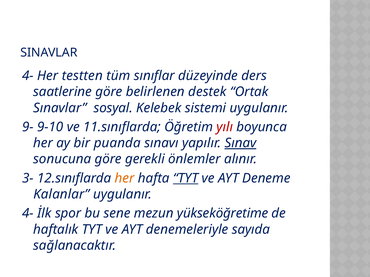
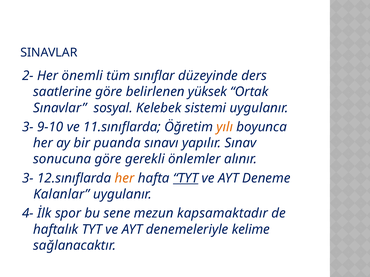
4-: 4- -> 2- (28, 76)
testten: testten -> önemli (82, 76)
destek: destek -> yüksek (207, 92)
9-: 9- -> 3- (28, 127)
yılı colour: red -> orange (225, 127)
Sınav underline: present -> none (240, 143)
yükseköğretime: yükseköğretime -> kapsamaktadır (222, 214)
sayıda: sayıda -> kelime (251, 230)
